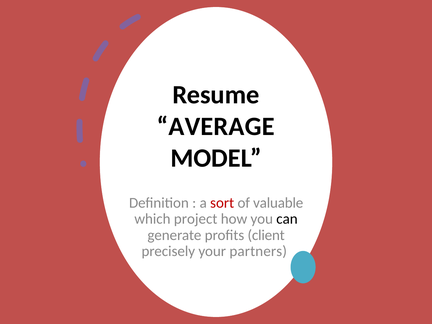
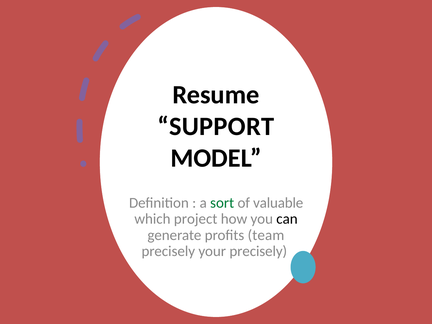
AVERAGE: AVERAGE -> SUPPORT (216, 126)
sort colour: red -> green (222, 203)
client: client -> team (266, 235)
your partners: partners -> precisely (258, 251)
